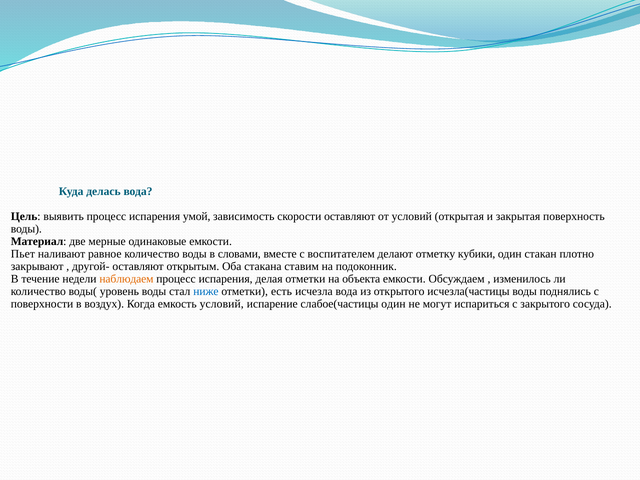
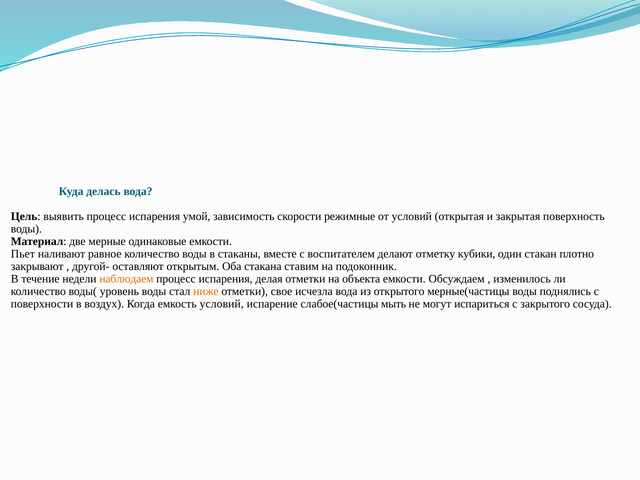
скорости оставляют: оставляют -> режимные (350, 217)
словами: словами -> стаканы (239, 254)
ниже colour: blue -> orange (206, 292)
есть: есть -> свое (282, 292)
исчезла(частицы: исчезла(частицы -> мерные(частицы (468, 292)
слабое(частицы один: один -> мыть (394, 304)
